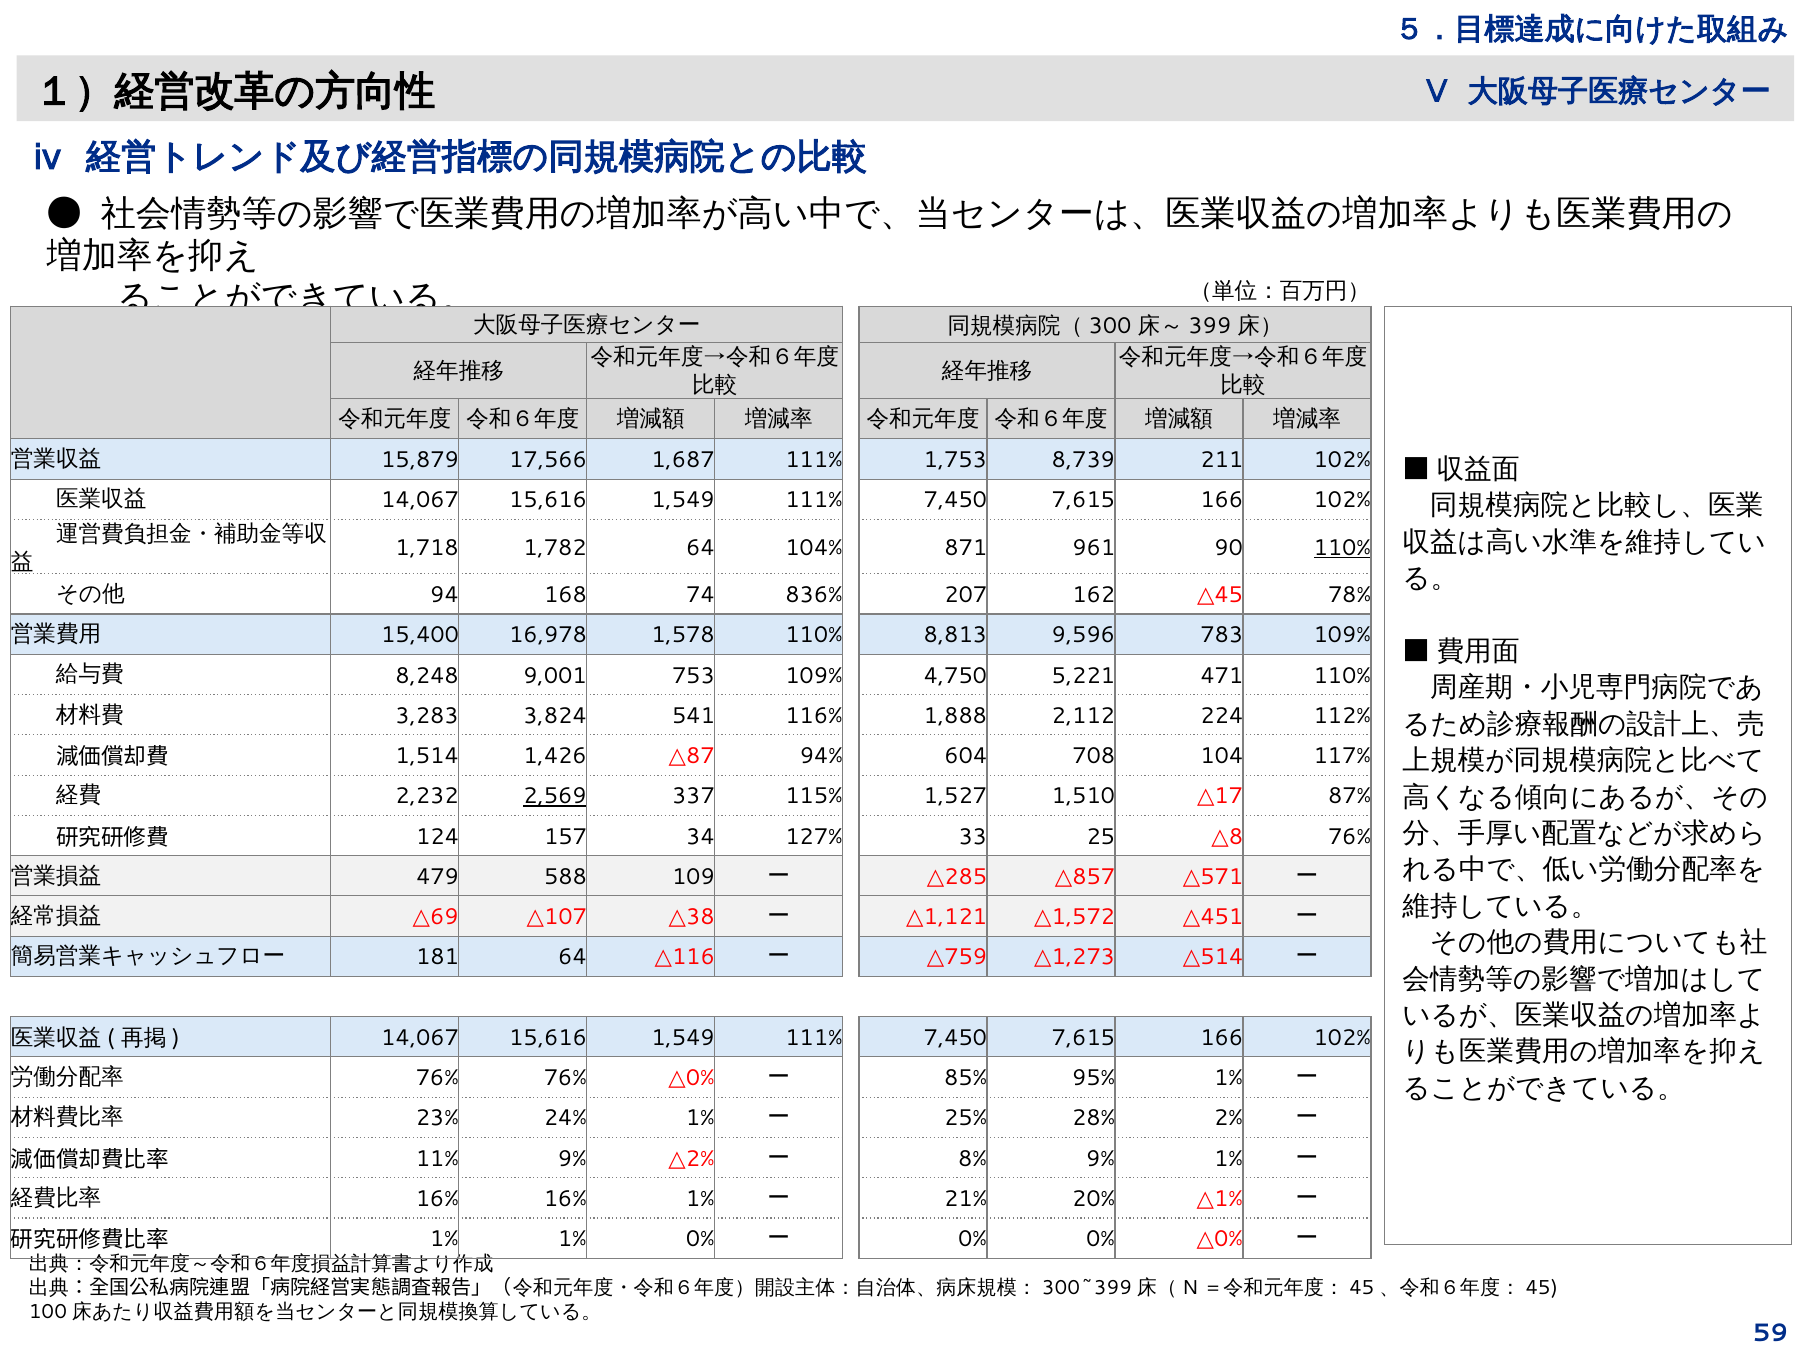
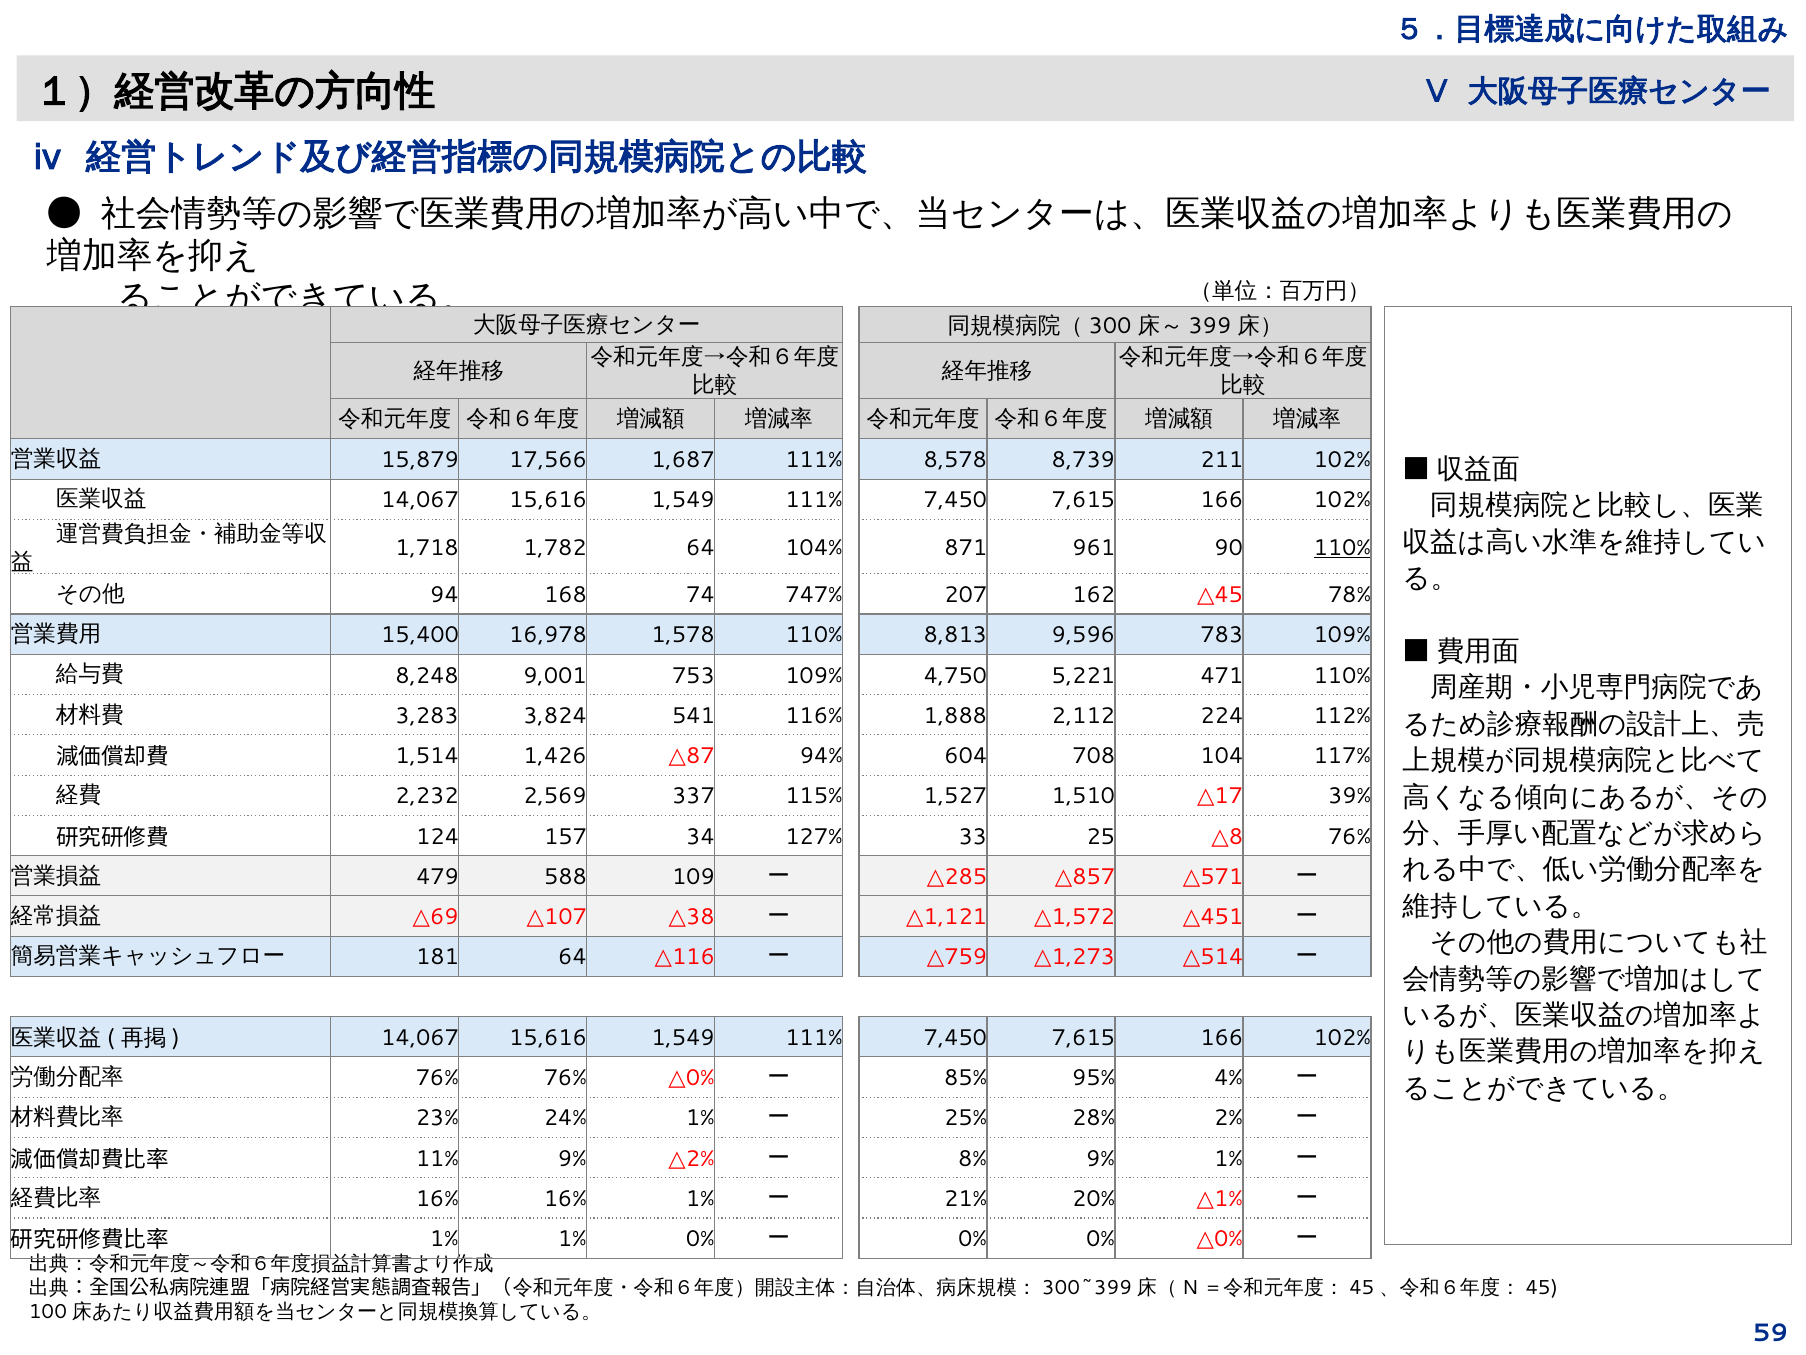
1,753: 1,753 -> 8,578 (955, 460)
836%: 836% -> 747% (814, 595)
2,569 underline: present -> none (555, 796)
87%: 87% -> 39% (1350, 796)
95% 1%: 1% -> 4% (1229, 1078)
